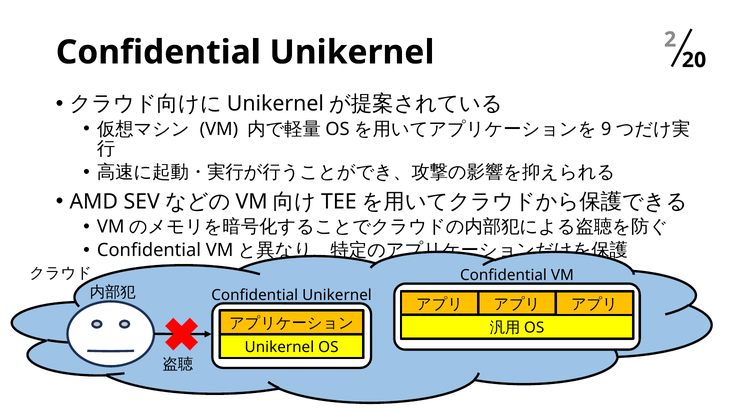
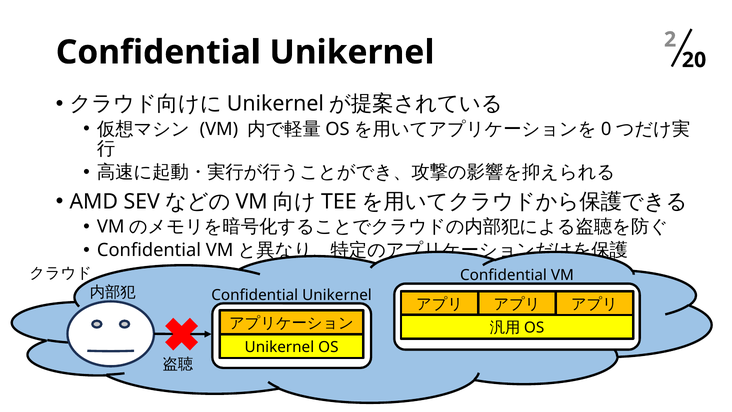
9: 9 -> 0 (606, 129)
